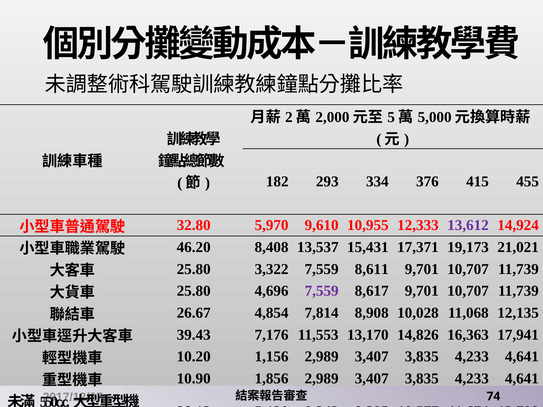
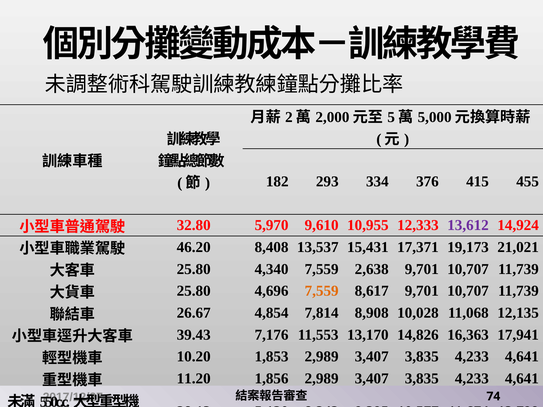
3,322: 3,322 -> 4,340 (272, 269)
8,611: 8,611 -> 2,638 (372, 269)
7,559 colour: purple -> orange (322, 291)
1,156: 1,156 -> 1,853 (272, 357)
10.90: 10.90 -> 11.20 (194, 379)
